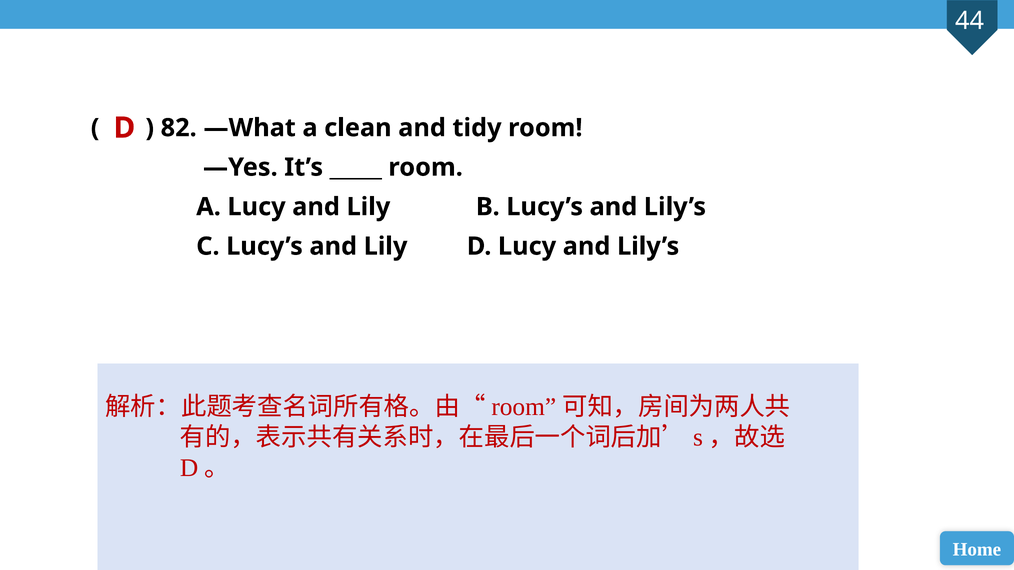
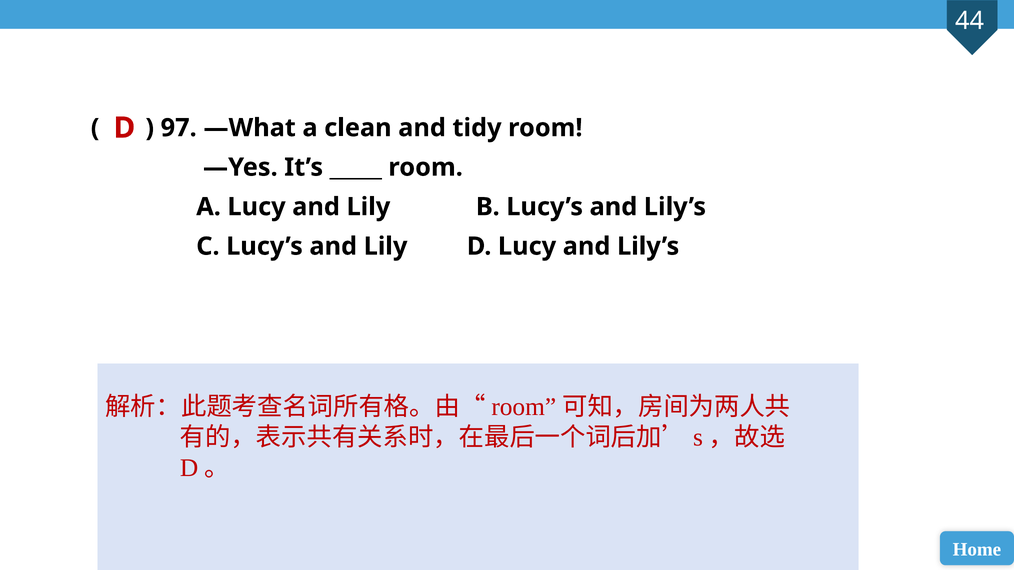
82: 82 -> 97 (179, 128)
